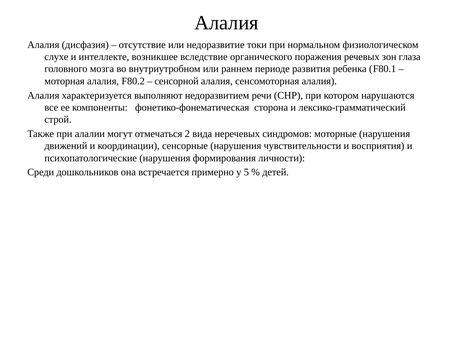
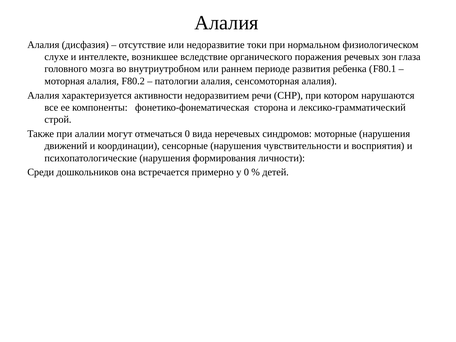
сенсорной: сенсорной -> патологии (177, 81)
выполняют: выполняют -> активности (158, 95)
отмечаться 2: 2 -> 0 (187, 134)
у 5: 5 -> 0 (246, 172)
